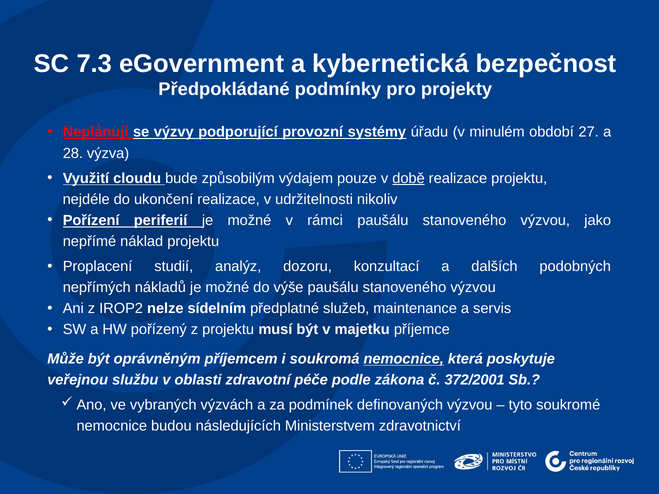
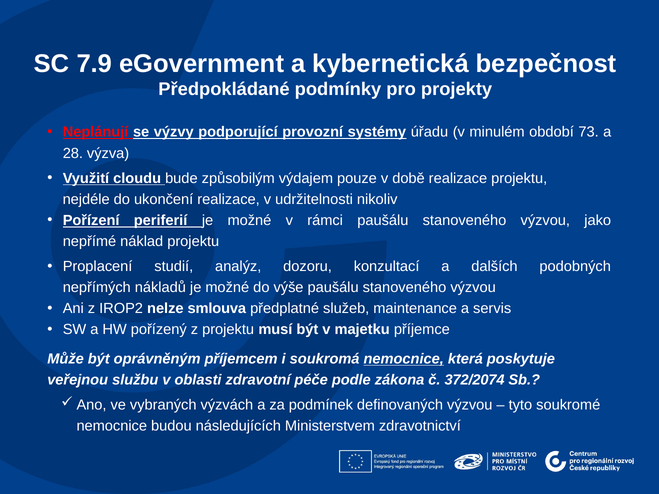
7.3: 7.3 -> 7.9 (94, 64)
27: 27 -> 73 (589, 132)
době underline: present -> none (408, 178)
sídelním: sídelním -> smlouva (217, 309)
372/2001: 372/2001 -> 372/2074 (475, 380)
